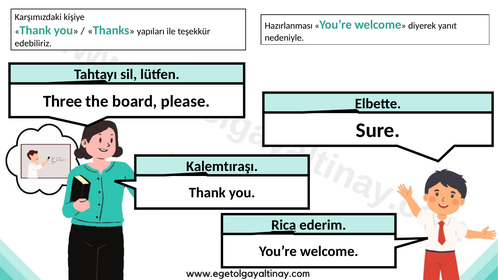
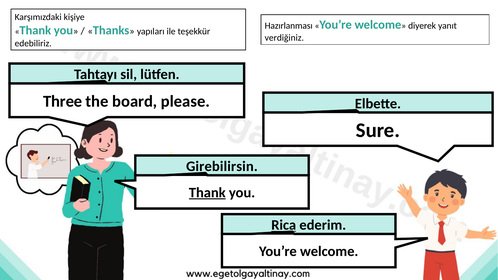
nedeniyle: nedeniyle -> verdiğiniz (284, 38)
Kalemtıraşı: Kalemtıraşı -> Girebilirsin (222, 166)
Thank underline: none -> present (207, 193)
